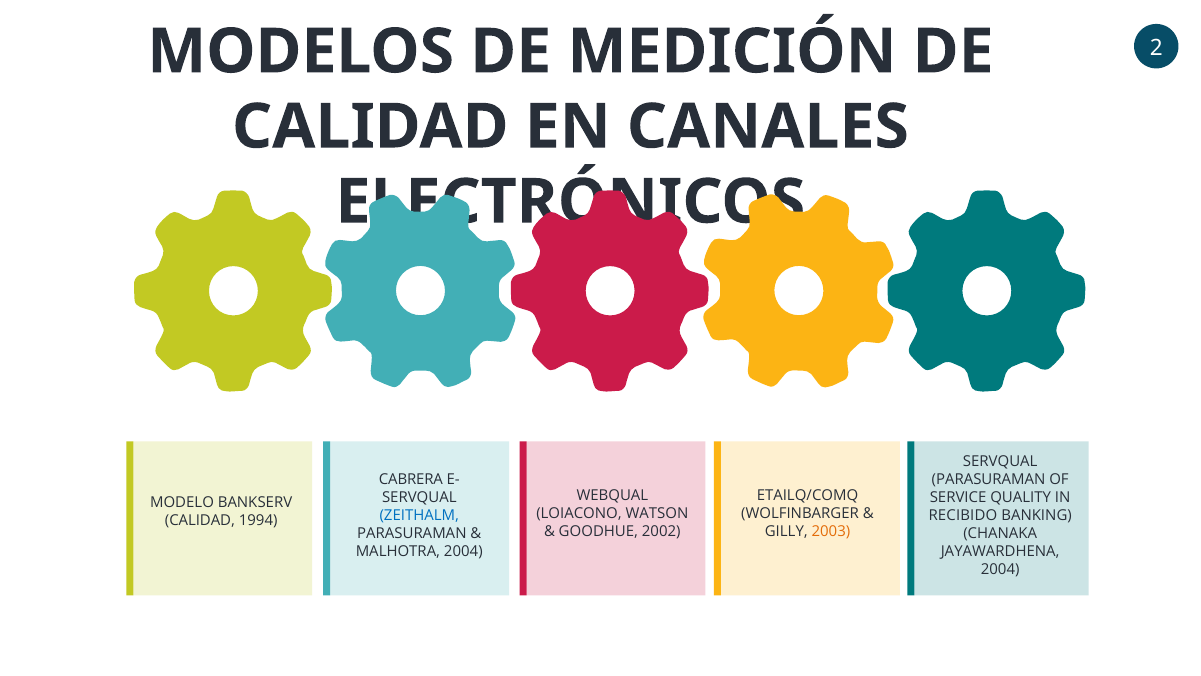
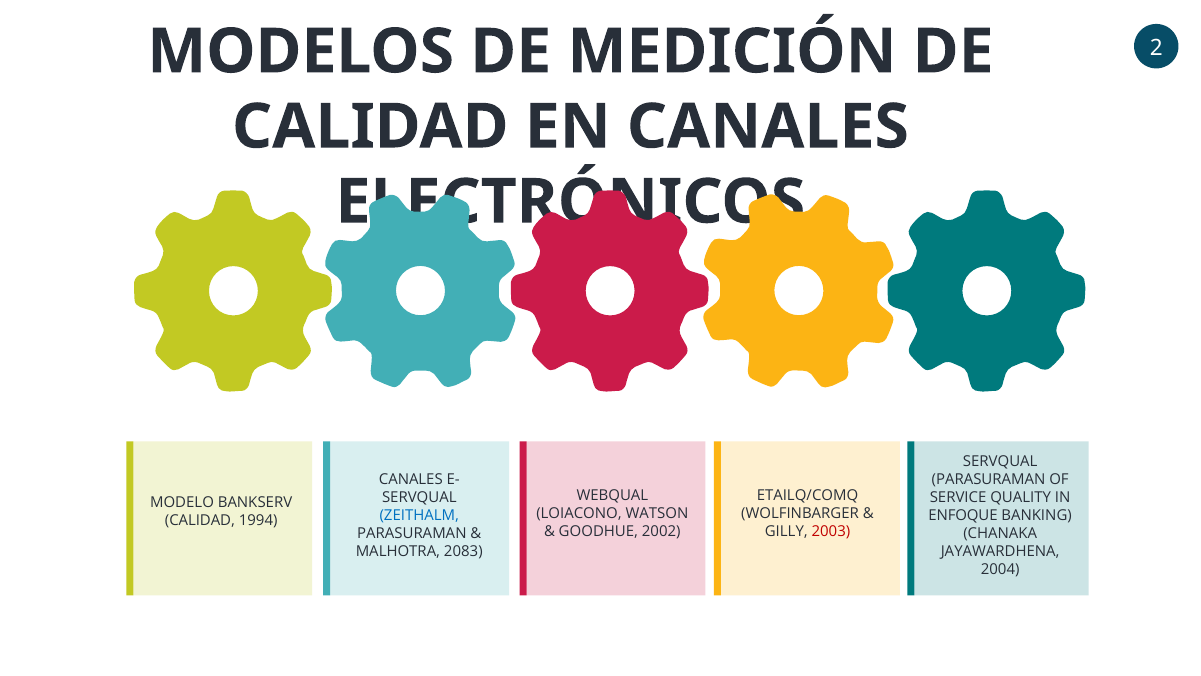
CABRERA: CABRERA -> CANALES (411, 480)
RECIBIDO: RECIBIDO -> ENFOQUE (963, 516)
2003 colour: orange -> red (831, 532)
MALHOTRA 2004: 2004 -> 2083 (463, 552)
